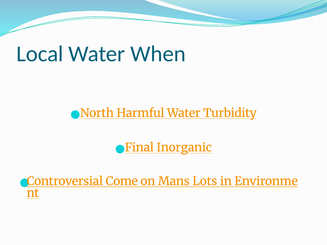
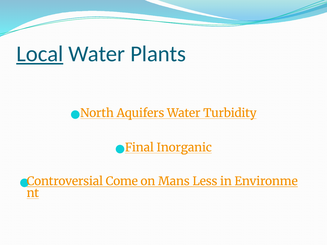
Local underline: none -> present (40, 54)
When: When -> Plants (158, 54)
Harmful: Harmful -> Aquifers (140, 113)
Lots: Lots -> Less (205, 181)
